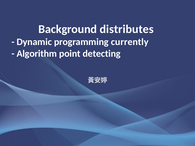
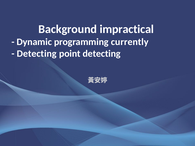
distributes: distributes -> impractical (127, 29)
Algorithm: Algorithm -> Detecting (37, 54)
